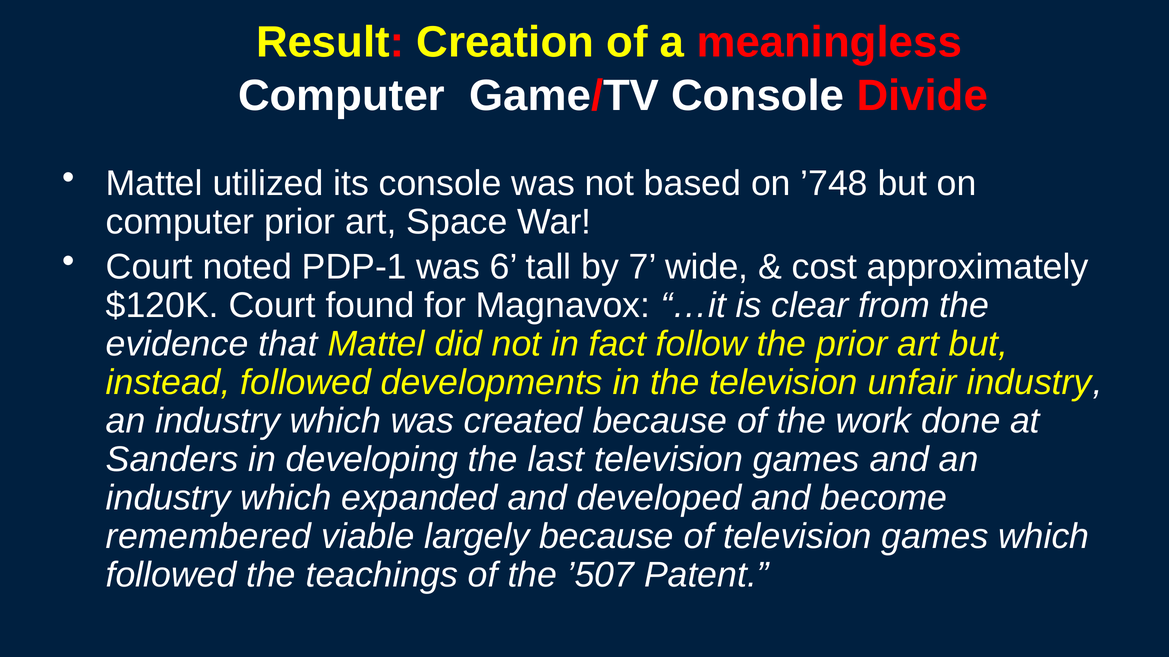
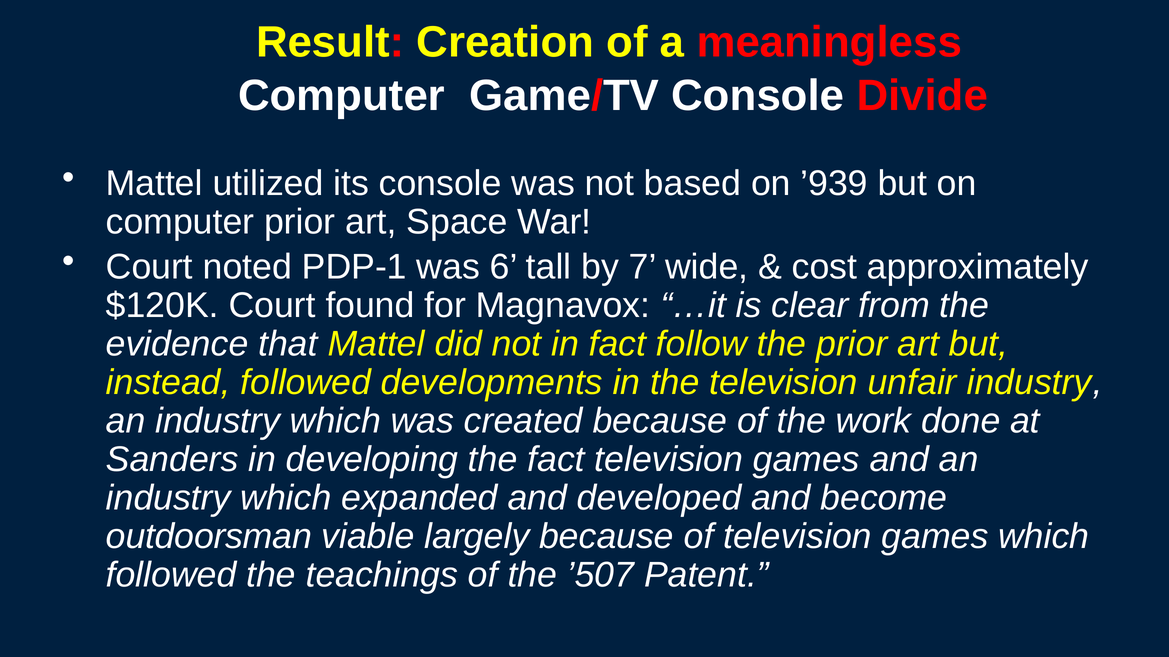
’748: ’748 -> ’939 (834, 184)
the last: last -> fact (556, 460)
remembered: remembered -> outdoorsman (209, 537)
